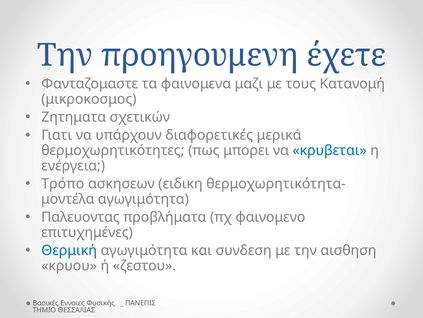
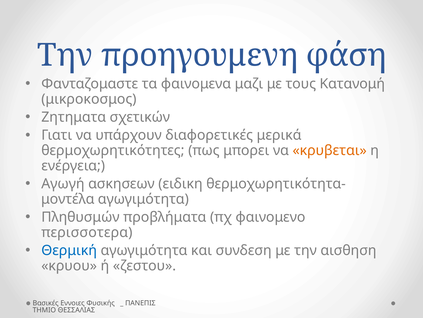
έχετε: έχετε -> φάση (346, 55)
κρυβεται colour: blue -> orange (330, 150)
Τρόπο: Τρόπο -> Αγωγή (63, 183)
Παλευοντας: Παλευοντας -> Πληθυσμών (80, 217)
επιτυχημένες: επιτυχημένες -> περισσοτερα (87, 232)
